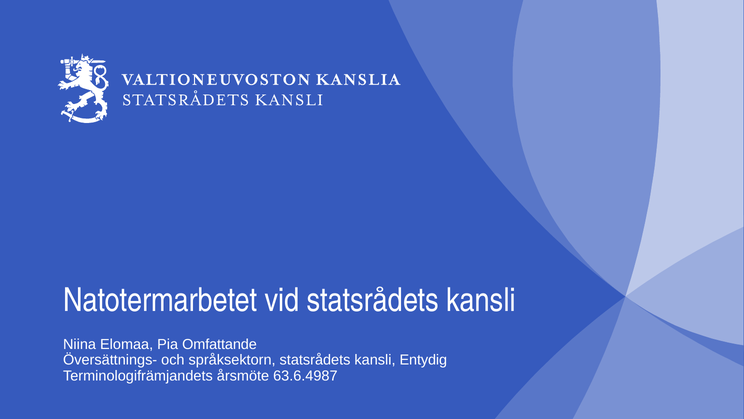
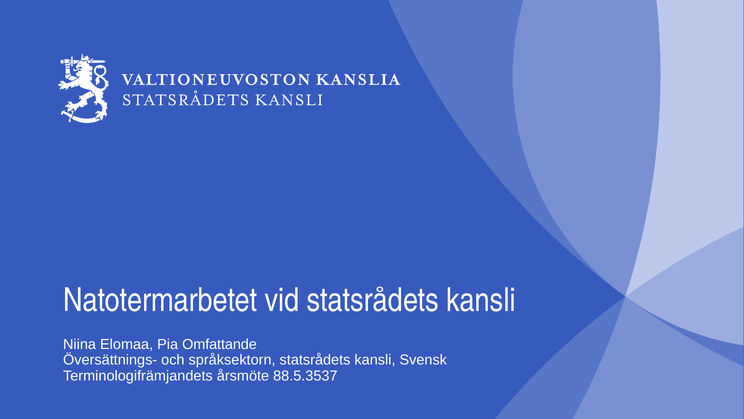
Entydig: Entydig -> Svensk (423, 360)
63.6.4987: 63.6.4987 -> 88.5.3537 (305, 375)
